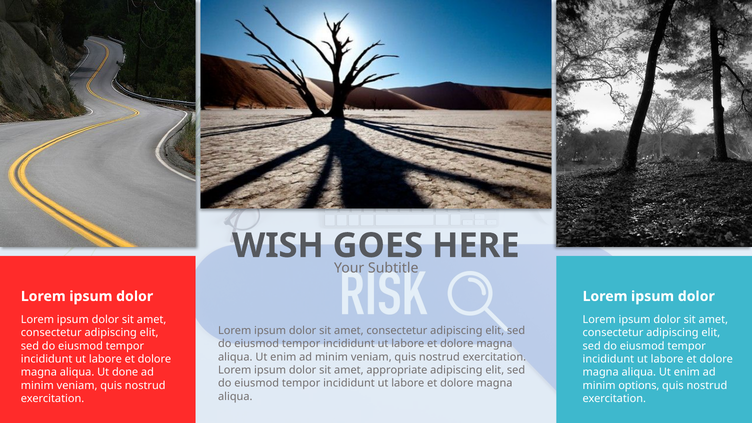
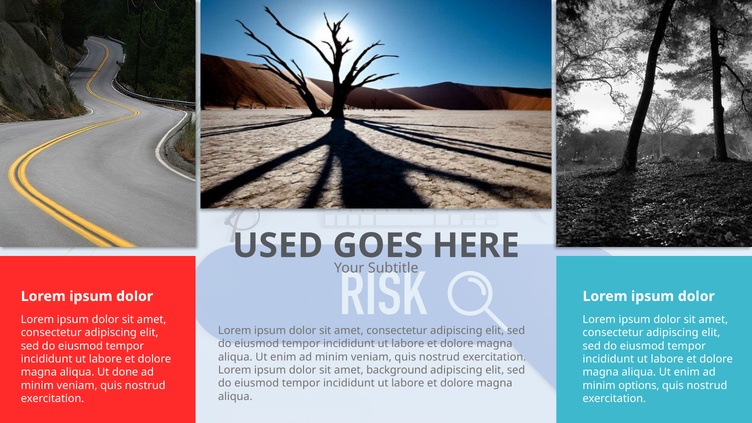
WISH: WISH -> USED (278, 246)
appropriate: appropriate -> background (397, 370)
